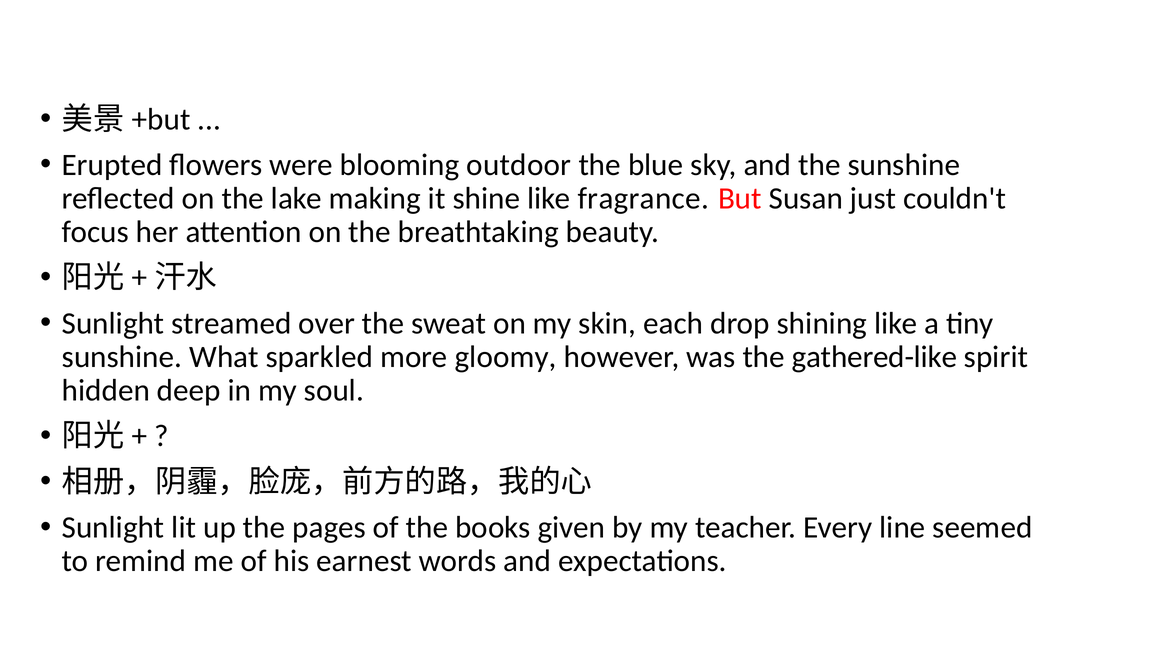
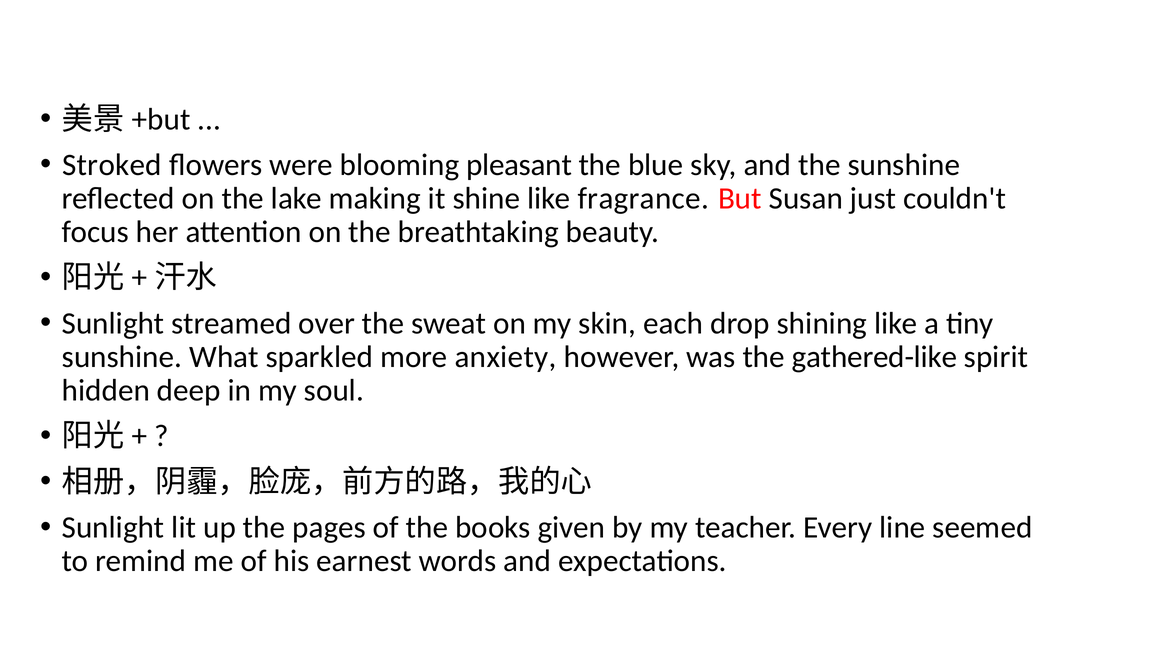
Erupted: Erupted -> Stroked (112, 165)
outdoor: outdoor -> pleasant (519, 165)
gloomy: gloomy -> anxiety (506, 357)
